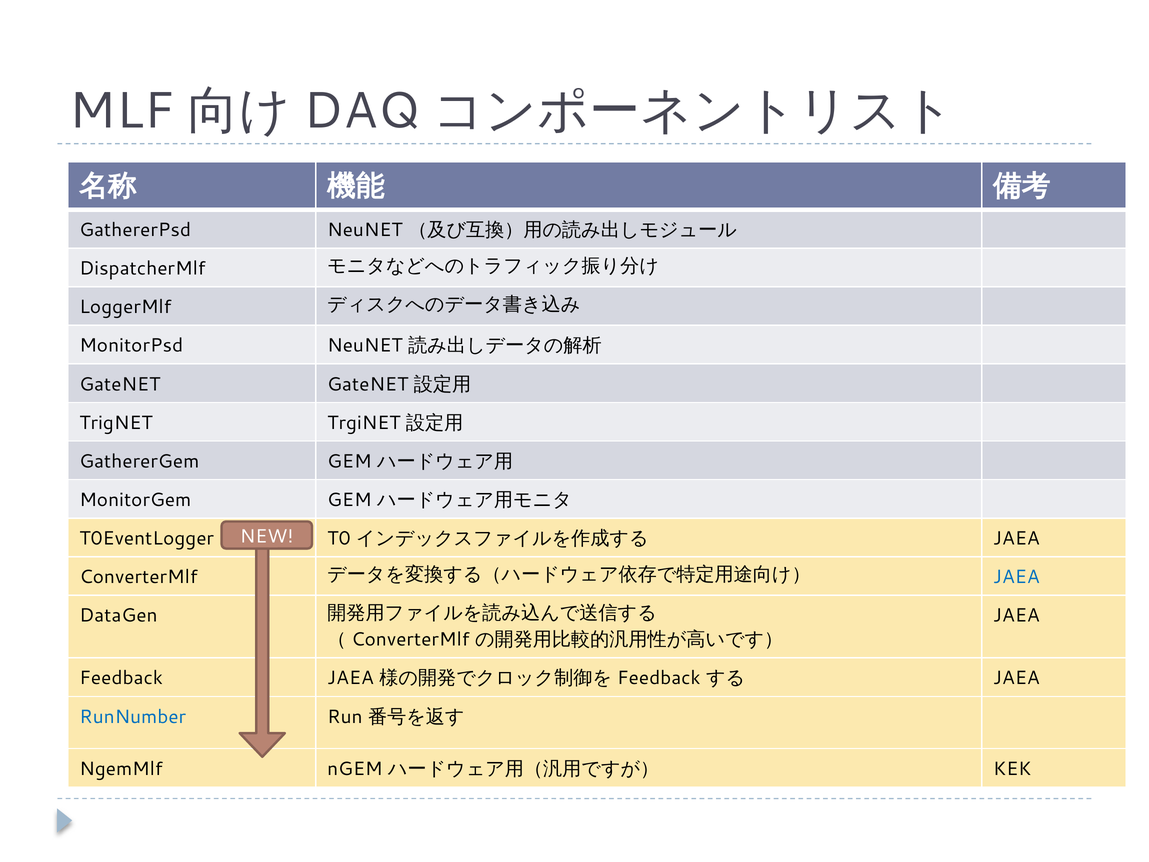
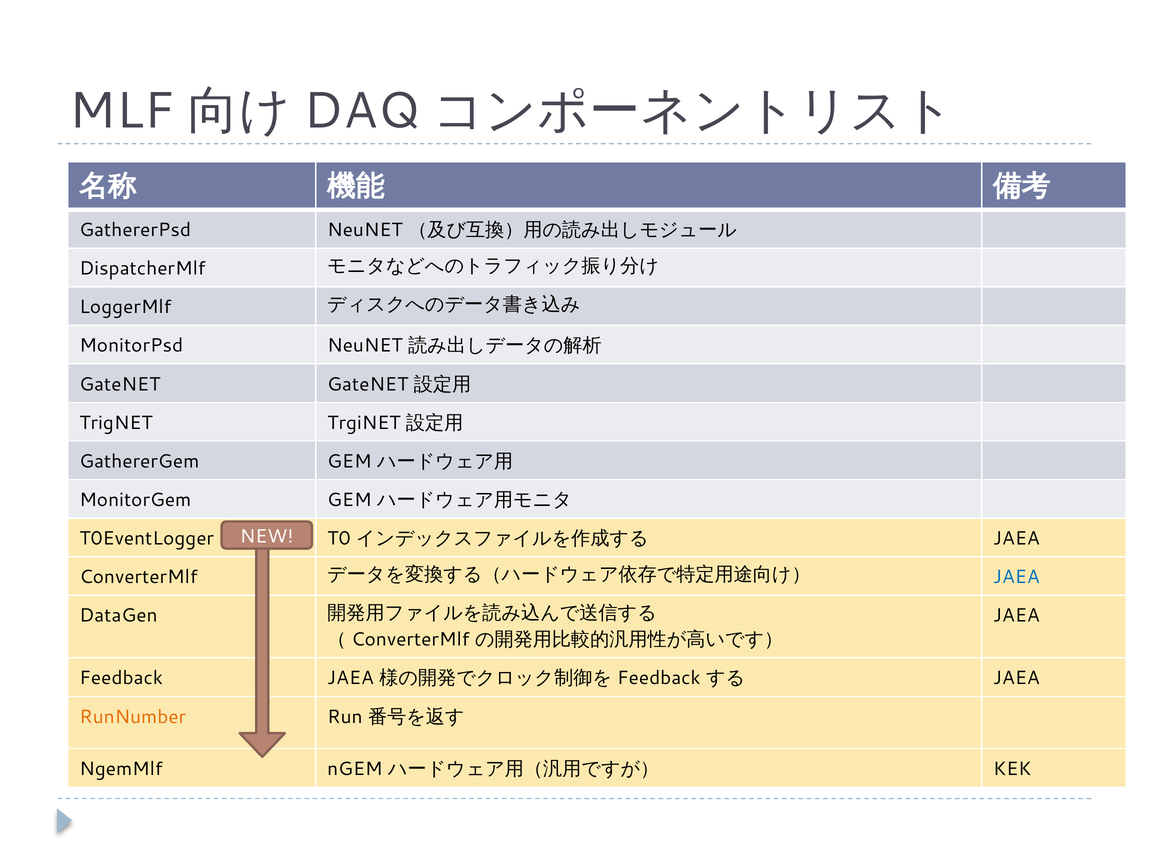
RunNumber colour: blue -> orange (133, 717)
